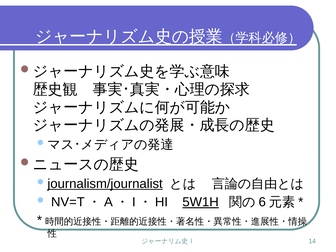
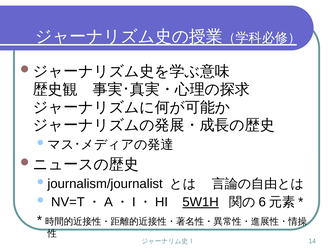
journalism/journalist underline: present -> none (105, 184)
